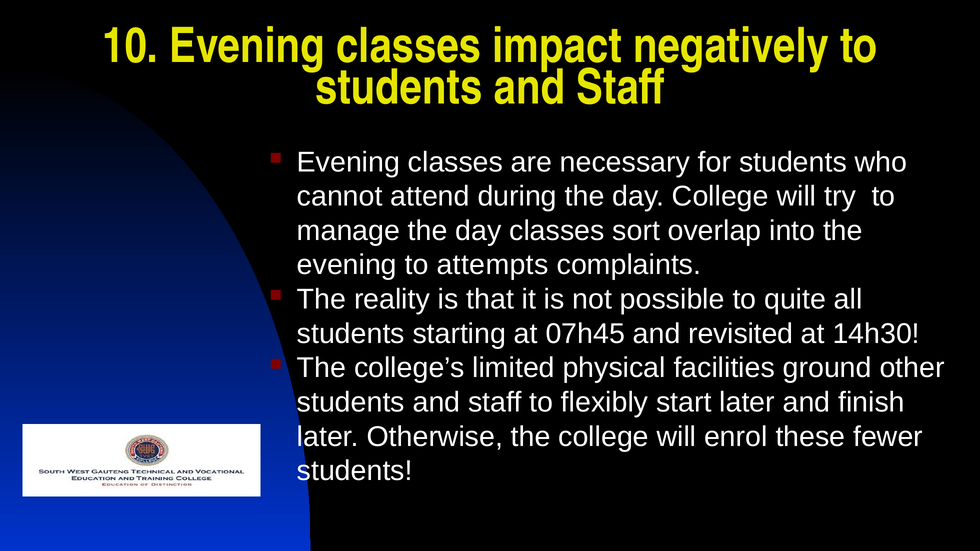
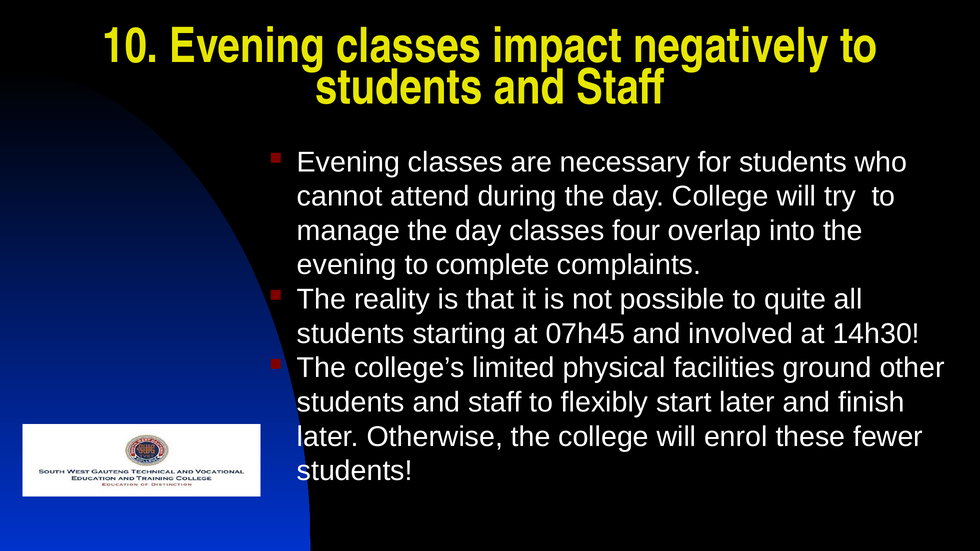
sort: sort -> four (636, 231)
attempts: attempts -> complete (493, 265)
revisited: revisited -> involved (741, 334)
